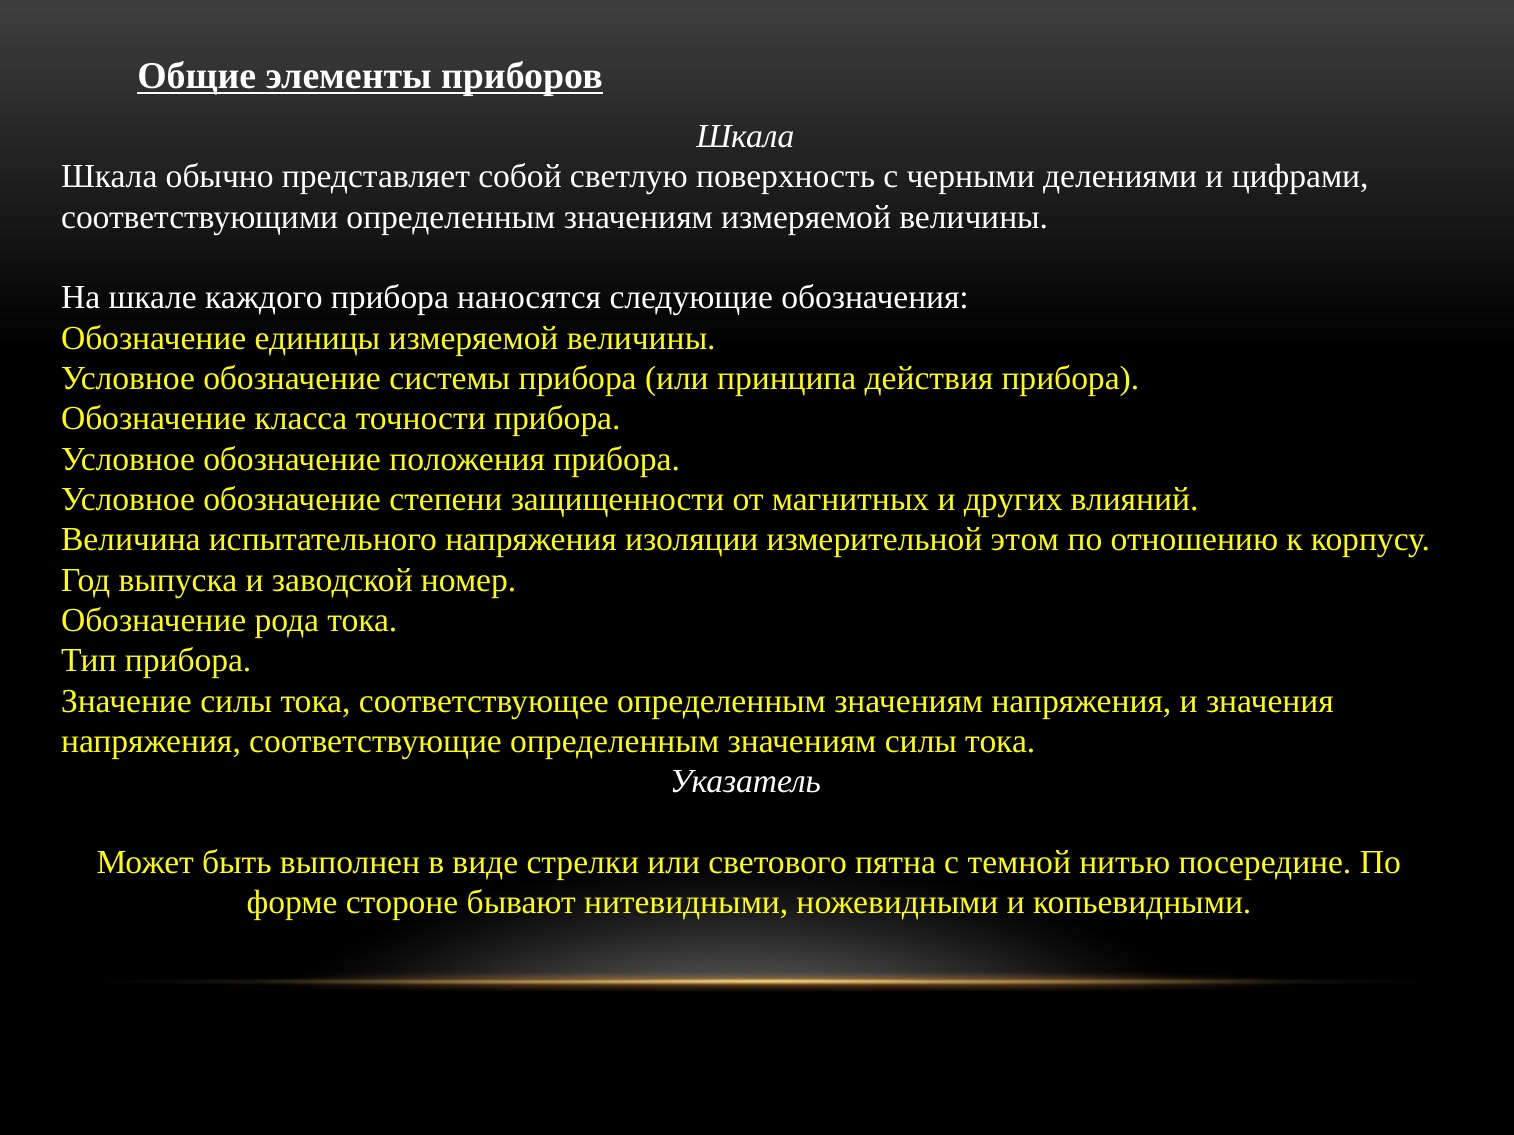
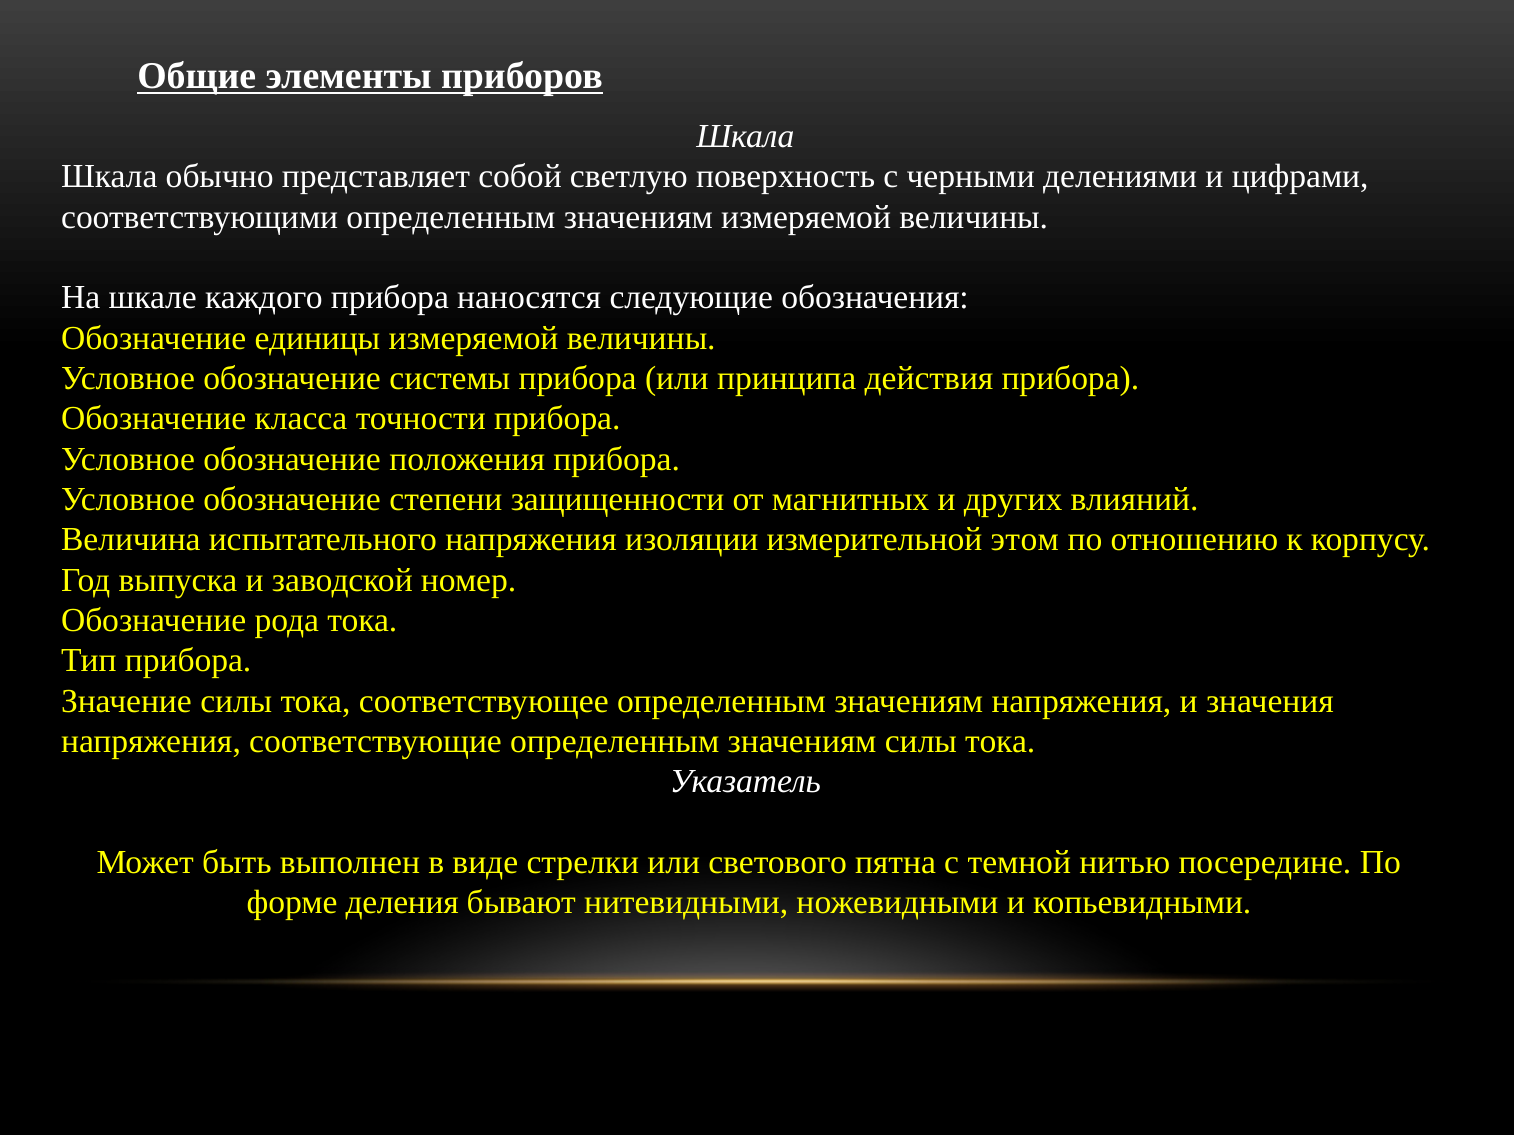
стороне: стороне -> деления (402, 903)
